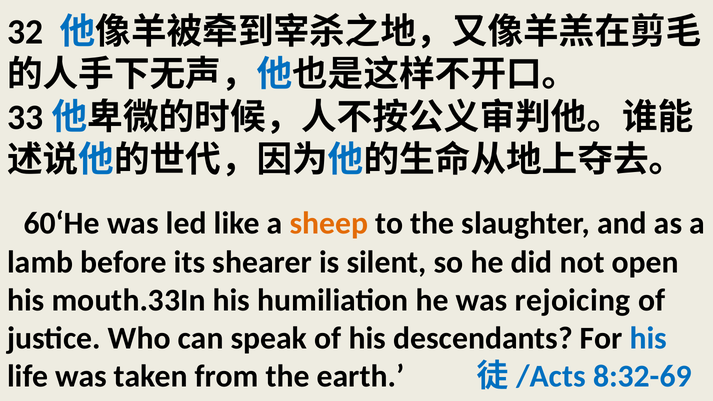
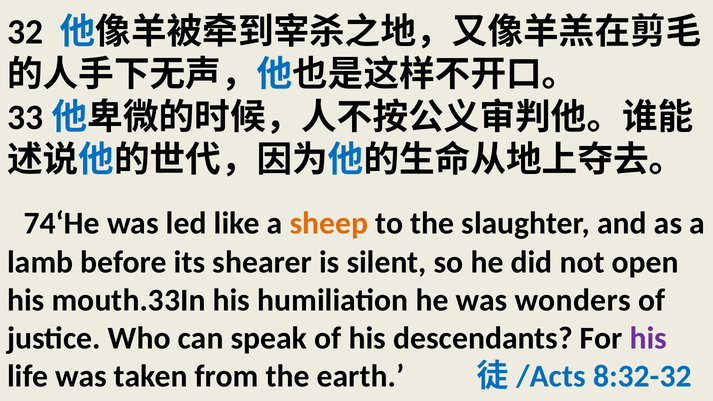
60‘He: 60‘He -> 74‘He (62, 223)
rejoicing: rejoicing -> wonders (573, 300)
his colour: blue -> purple (648, 338)
8:32-69: 8:32-69 -> 8:32-32 (642, 376)
